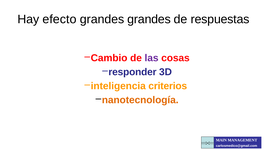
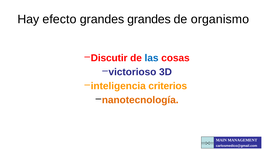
respuestas: respuestas -> organismo (220, 19)
Cambio: Cambio -> Discutir (109, 58)
las colour: purple -> blue (152, 58)
responder: responder -> victorioso (132, 72)
